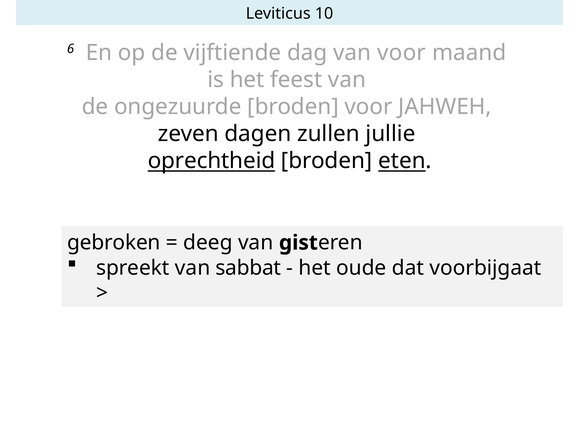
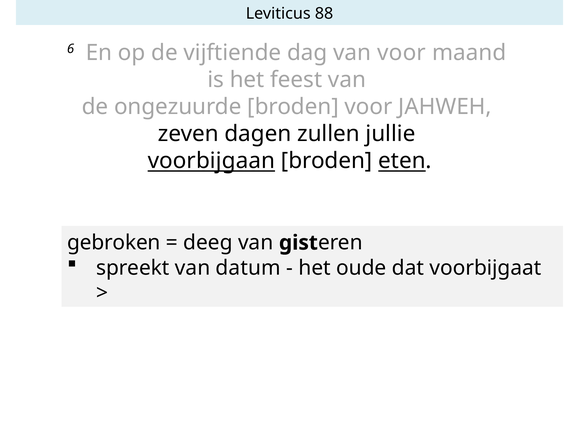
10: 10 -> 88 (324, 14)
oprechtheid: oprechtheid -> voorbijgaan (211, 161)
sabbat: sabbat -> datum (248, 268)
